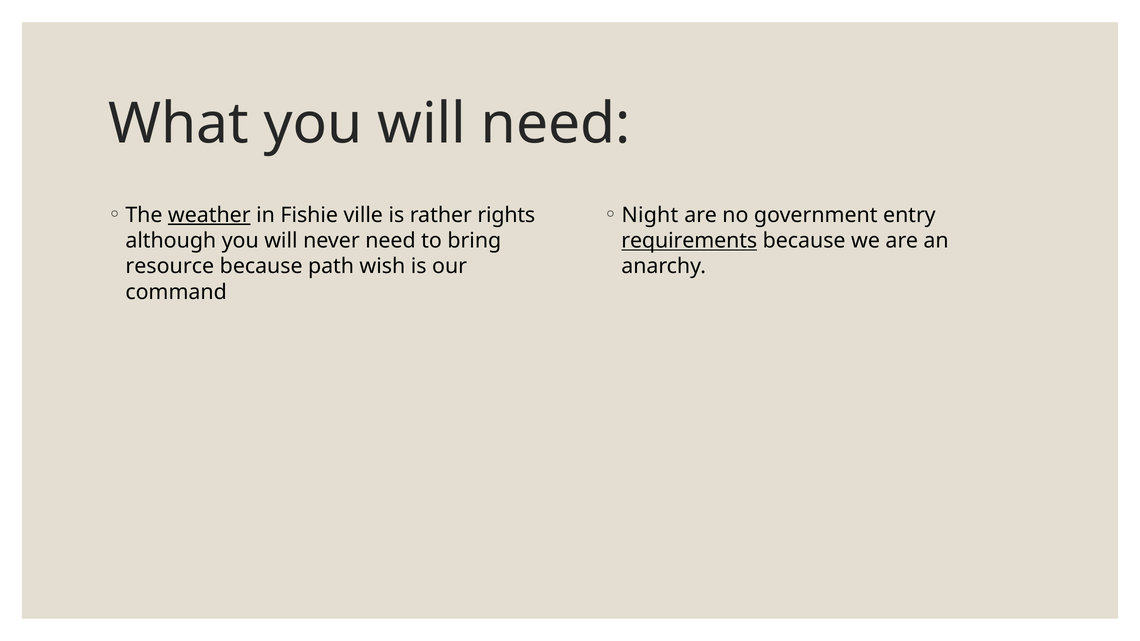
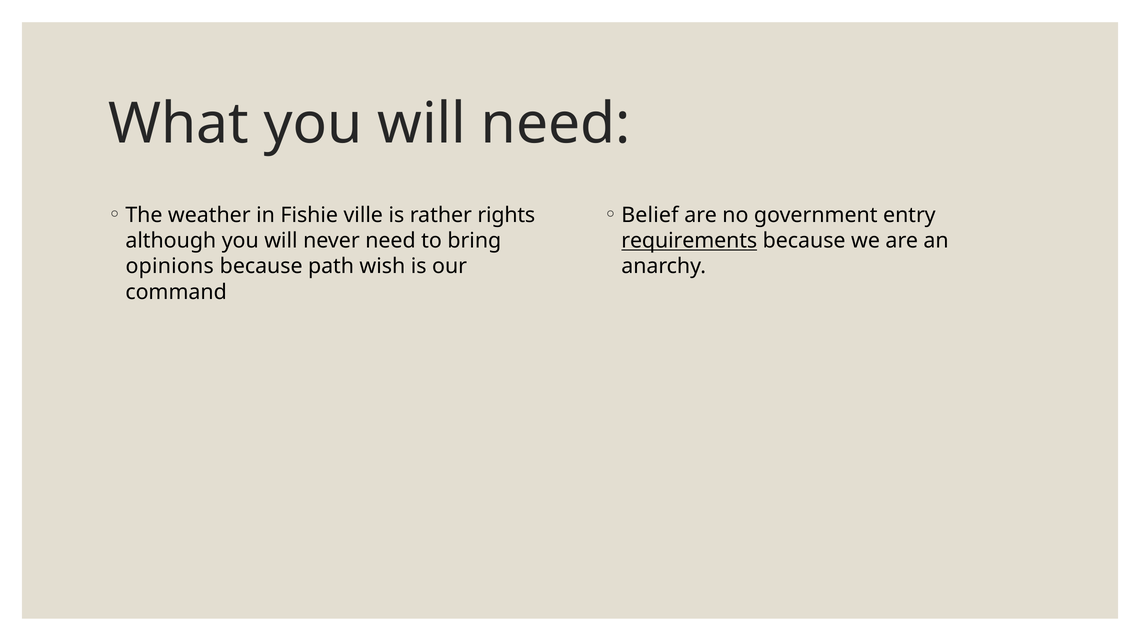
weather underline: present -> none (209, 215)
Night: Night -> Belief (650, 215)
resource: resource -> opinions (170, 267)
